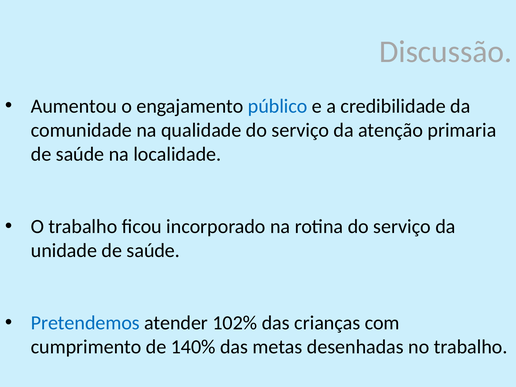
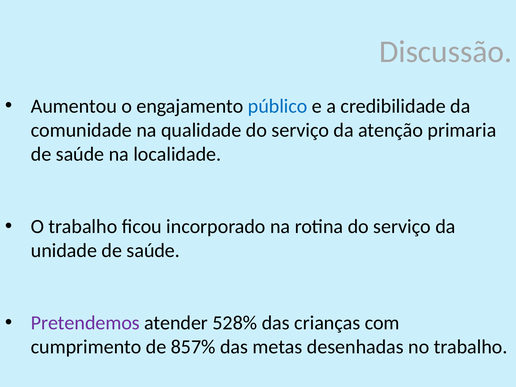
Pretendemos colour: blue -> purple (85, 323)
102%: 102% -> 528% (235, 323)
140%: 140% -> 857% (193, 347)
